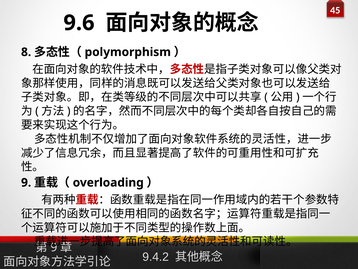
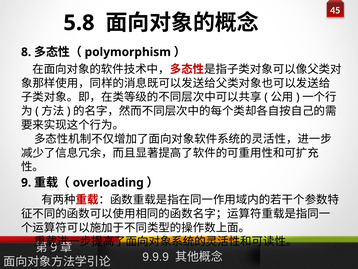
9.6: 9.6 -> 5.8 (79, 23)
9.4.2: 9.4.2 -> 9.9.9 (156, 256)
